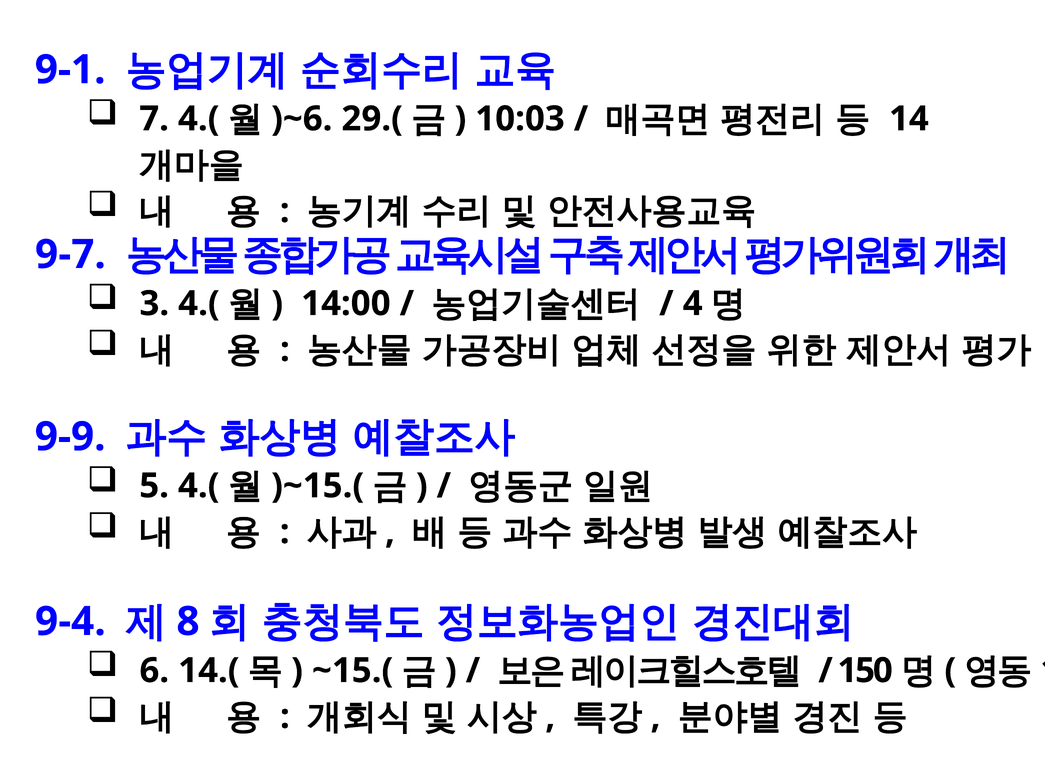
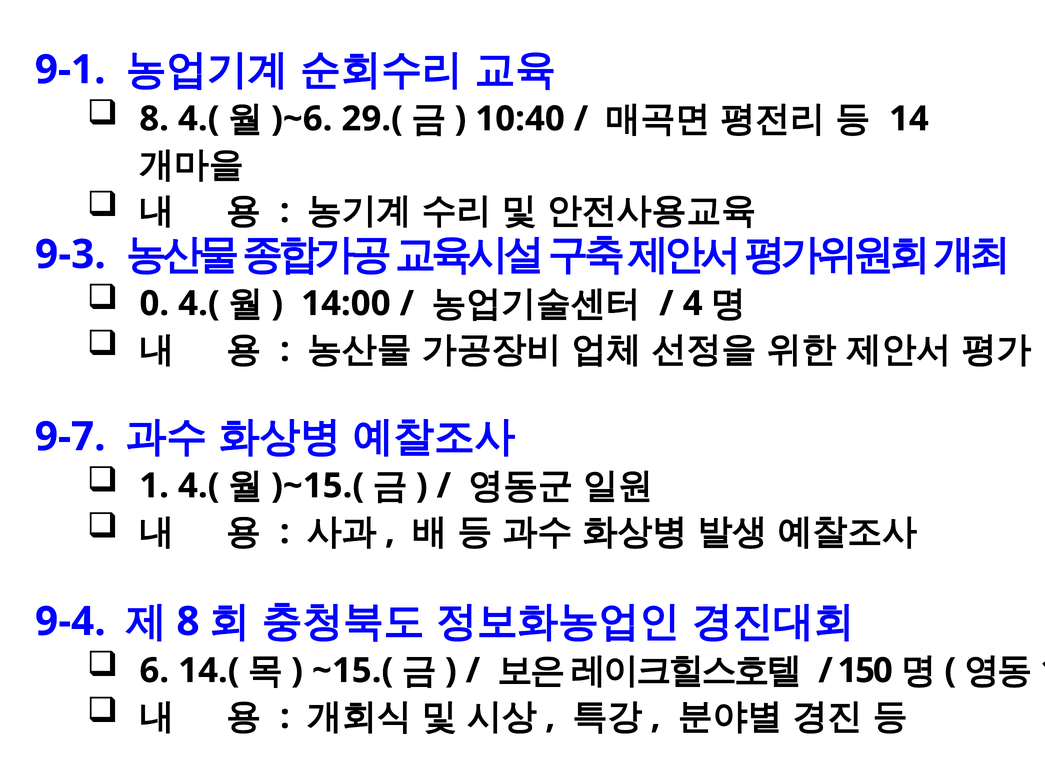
7: 7 -> 8 (154, 119)
10:03: 10:03 -> 10:40 (520, 119)
9-7: 9-7 -> 9-3 (70, 255)
3: 3 -> 0 (154, 304)
9-9: 9-9 -> 9-7 (70, 437)
5: 5 -> 1 (154, 486)
